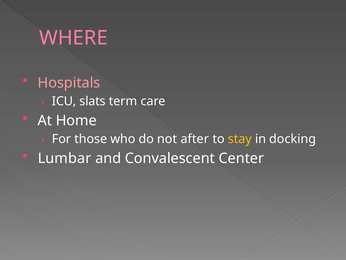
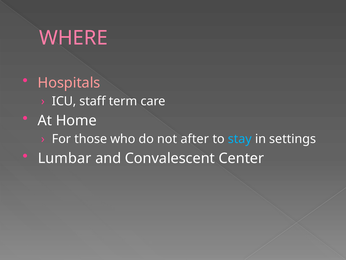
slats: slats -> staff (93, 101)
stay colour: yellow -> light blue (240, 139)
docking: docking -> settings (293, 139)
